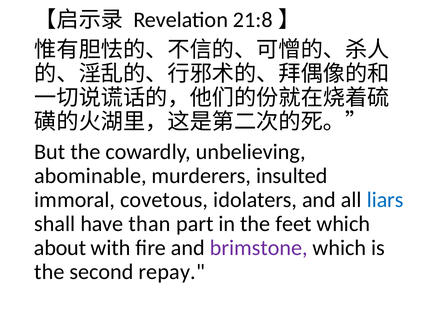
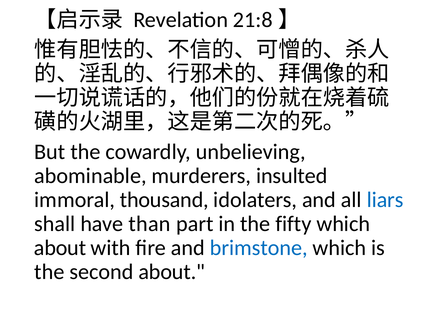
covetous: covetous -> thousand (164, 200)
feet: feet -> fifty (293, 224)
brimstone colour: purple -> blue (259, 248)
second repay: repay -> about (172, 272)
